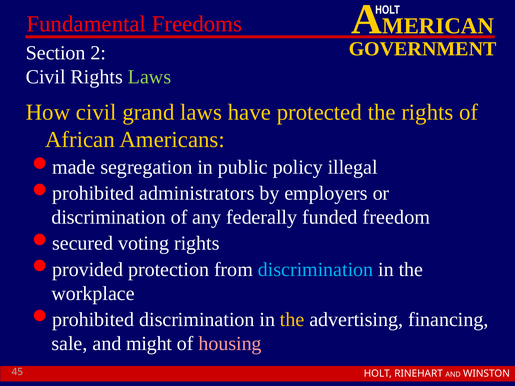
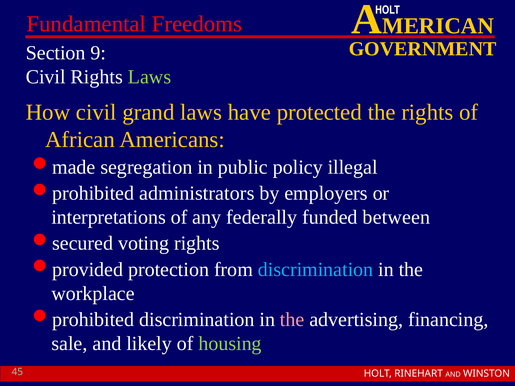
2: 2 -> 9 (98, 53)
discrimination: discrimination -> interpretations (109, 217)
freedom: freedom -> between (396, 217)
the colour: yellow -> pink (292, 320)
might: might -> likely (149, 344)
housing colour: pink -> light green (230, 344)
